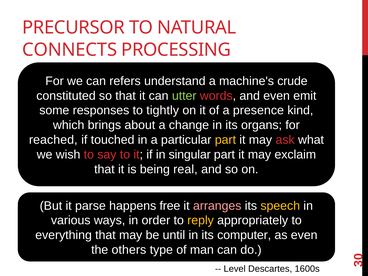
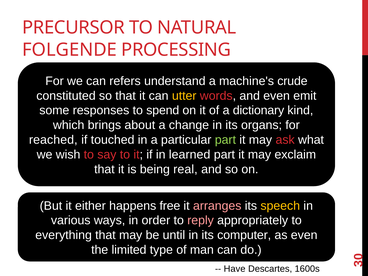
CONNECTS: CONNECTS -> FOLGENDE (70, 50)
utter colour: light green -> yellow (184, 96)
tightly: tightly -> spend (163, 110)
presence: presence -> dictionary (259, 110)
part colour: yellow -> light green (225, 140)
singular: singular -> learned (190, 155)
parse: parse -> either (90, 206)
reply colour: yellow -> pink (201, 220)
others: others -> limited (129, 250)
Level: Level -> Have (235, 269)
